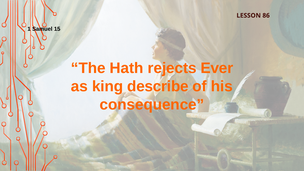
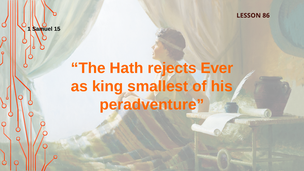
describe: describe -> smallest (158, 86)
consequence: consequence -> peradventure (152, 104)
